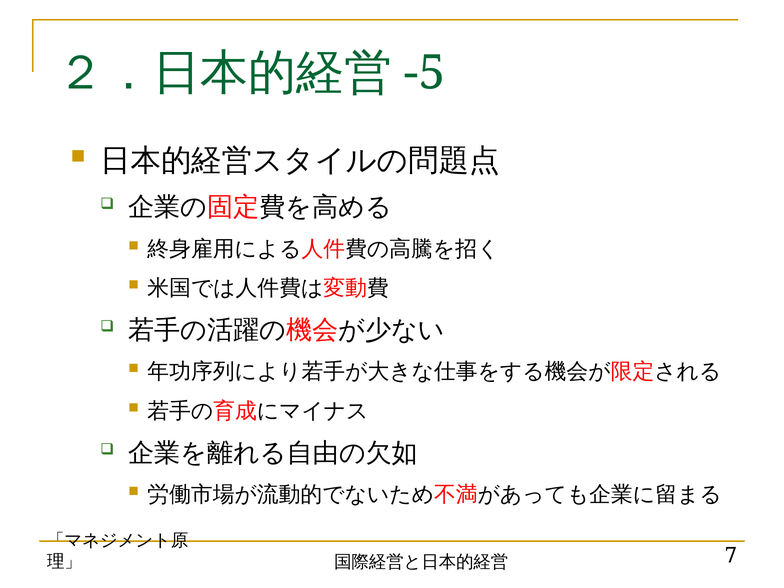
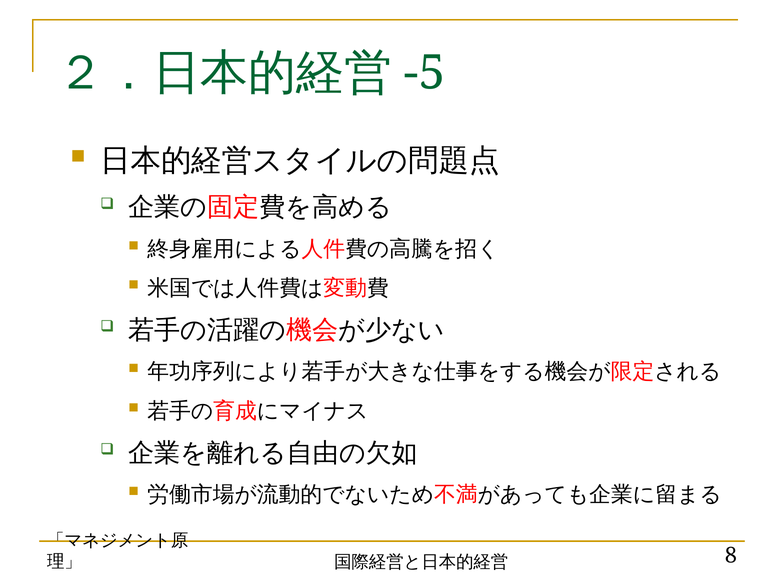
7: 7 -> 8 (731, 555)
